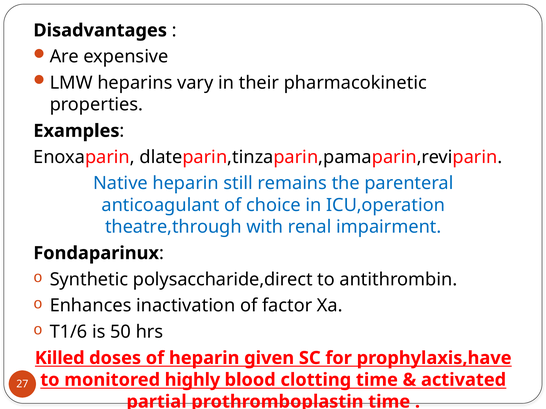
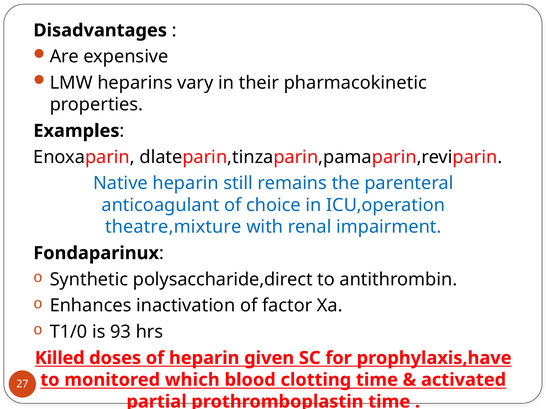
theatre,through: theatre,through -> theatre,mixture (173, 227)
T1/6: T1/6 -> T1/0 (69, 332)
50: 50 -> 93 (121, 332)
highly: highly -> which (192, 380)
